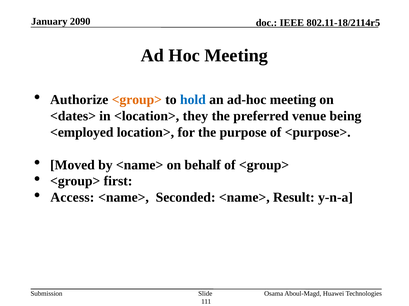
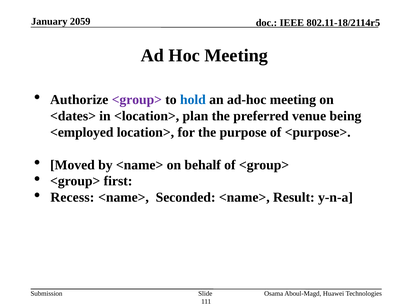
2090: 2090 -> 2059 (80, 22)
<group> colour: orange -> purple (137, 100)
they: they -> plan (195, 116)
Access: Access -> Recess (72, 198)
